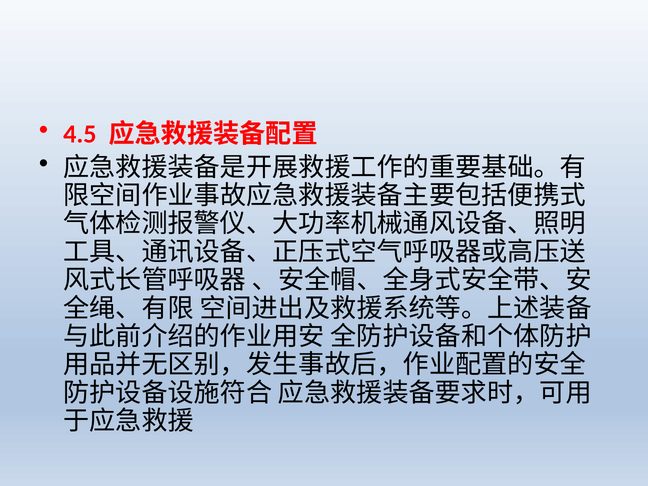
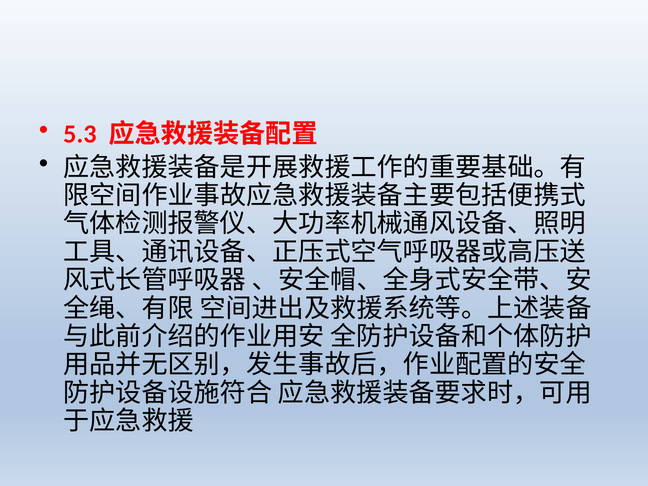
4.5: 4.5 -> 5.3 (80, 134)
